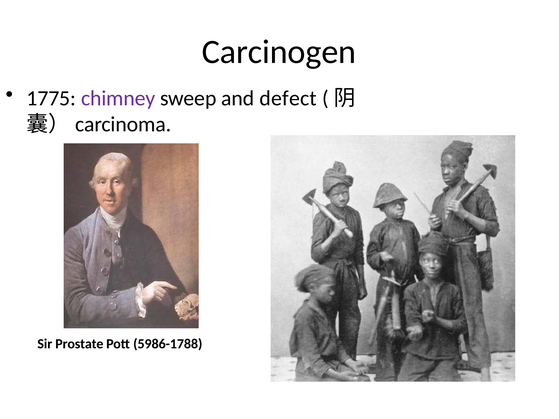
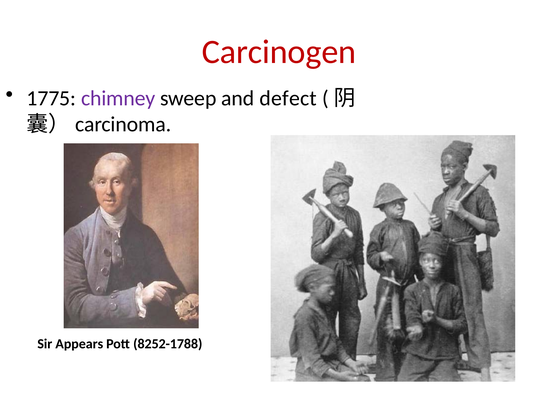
Carcinogen colour: black -> red (279, 52)
Prostate: Prostate -> Appears (79, 344)
5986-1788: 5986-1788 -> 8252-1788 (168, 344)
